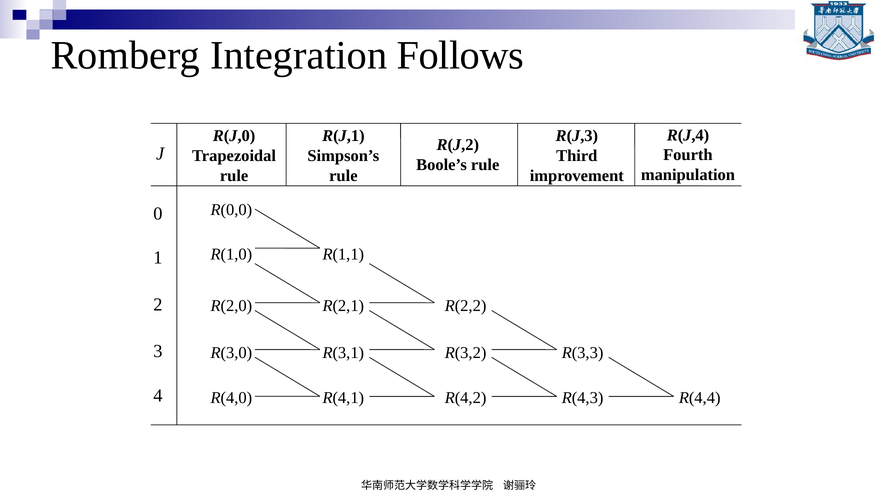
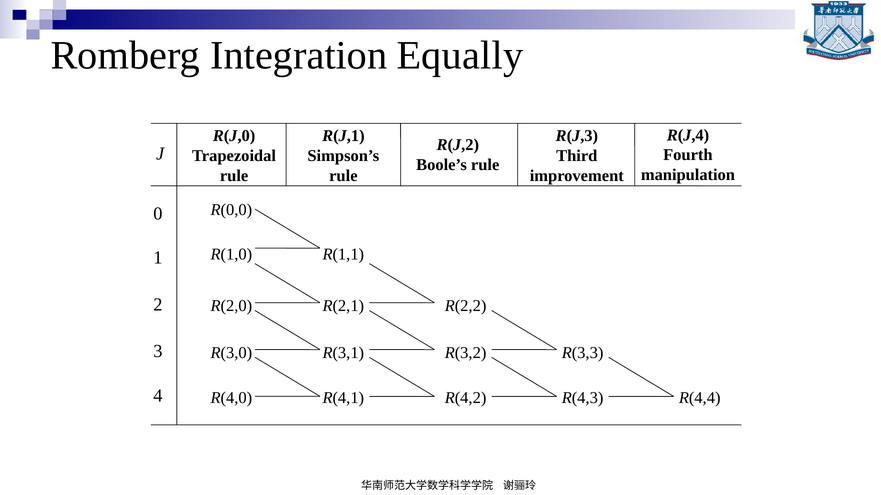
Follows: Follows -> Equally (460, 56)
